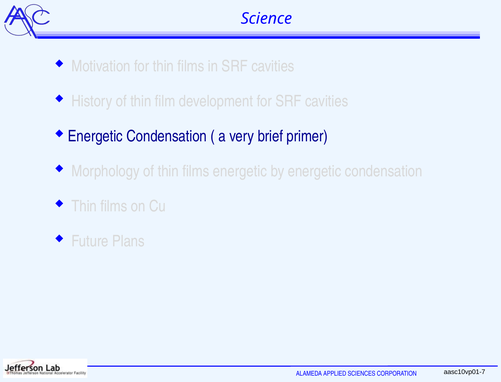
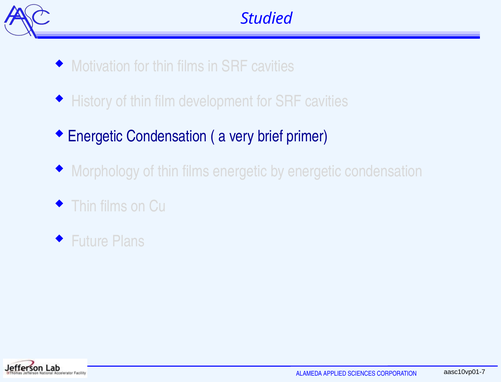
Science: Science -> Studied (266, 19)
